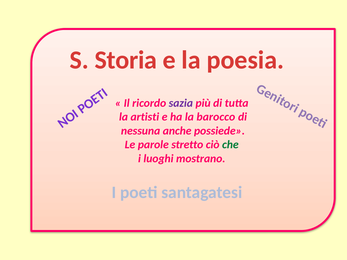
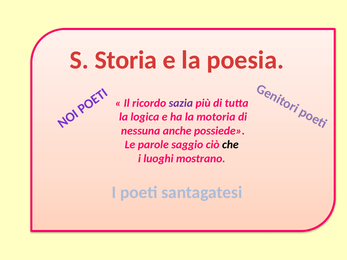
artisti: artisti -> logica (145, 117)
barocco: barocco -> motoria (216, 117)
stretto: stretto -> saggio (187, 145)
che colour: green -> black (230, 145)
